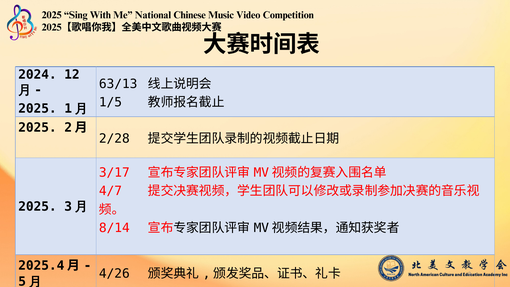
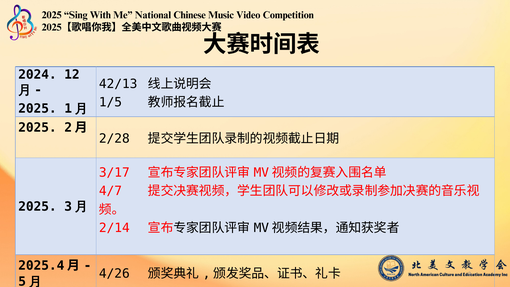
63/13: 63/13 -> 42/13 (118, 84)
8/14: 8/14 -> 2/14 (114, 228)
